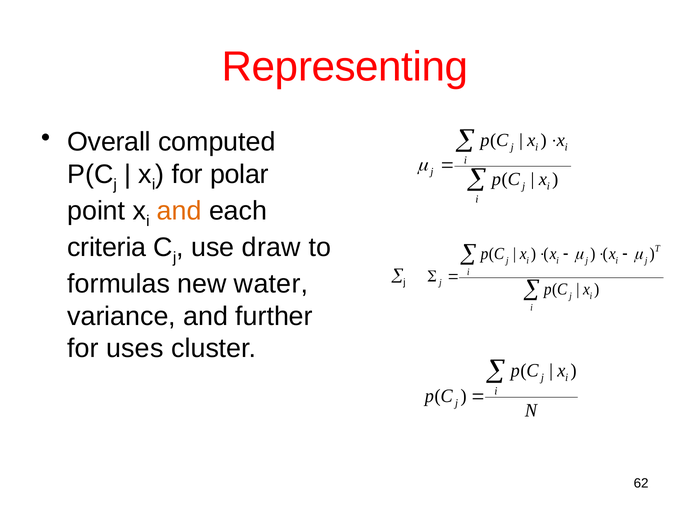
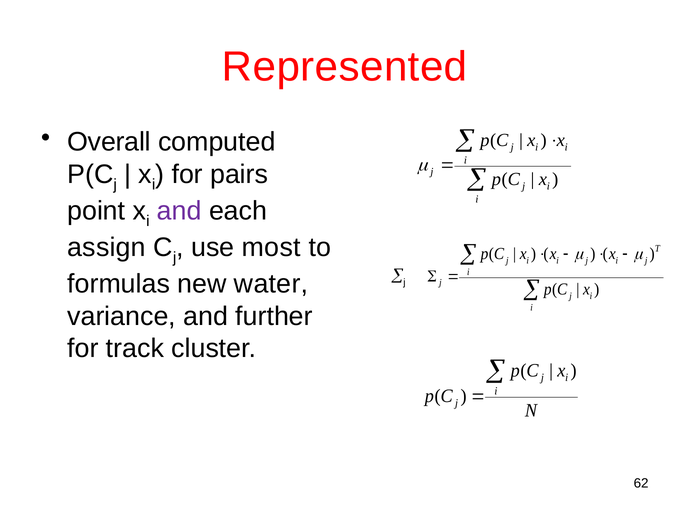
Representing: Representing -> Represented (345, 67)
polar: polar -> pairs (239, 174)
and colour: orange -> purple (179, 211)
criteria: criteria -> assign (107, 248)
draw: draw -> most (271, 248)
uses: uses -> track (135, 349)
